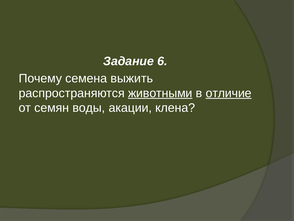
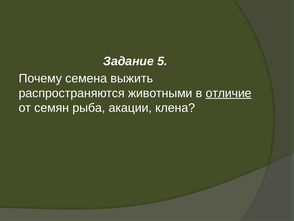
6: 6 -> 5 (162, 61)
животными underline: present -> none (160, 93)
воды: воды -> рыба (89, 108)
